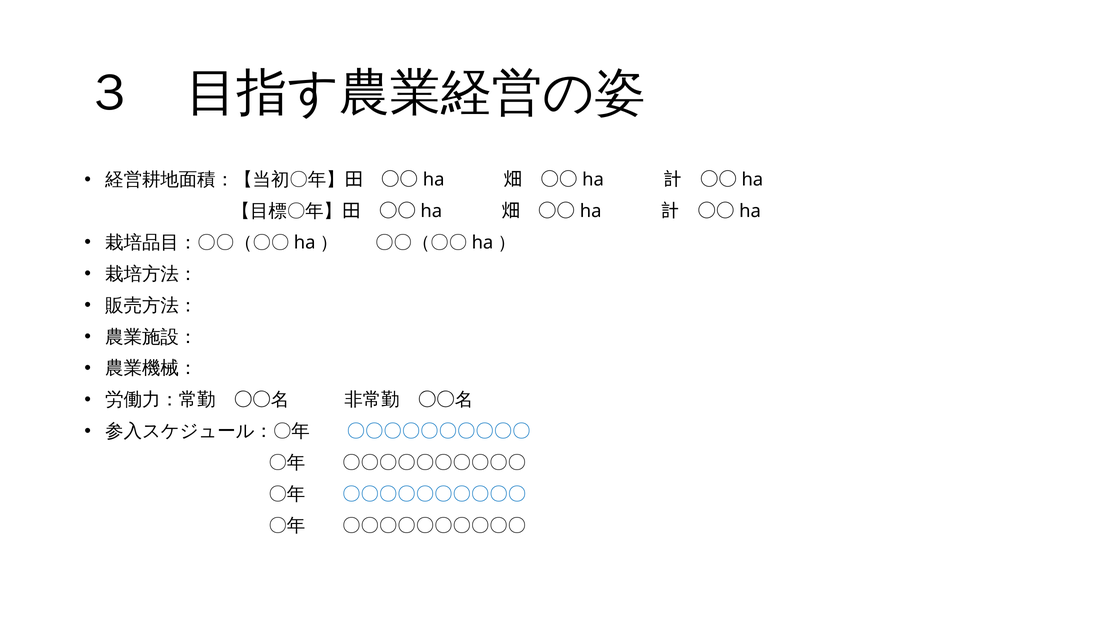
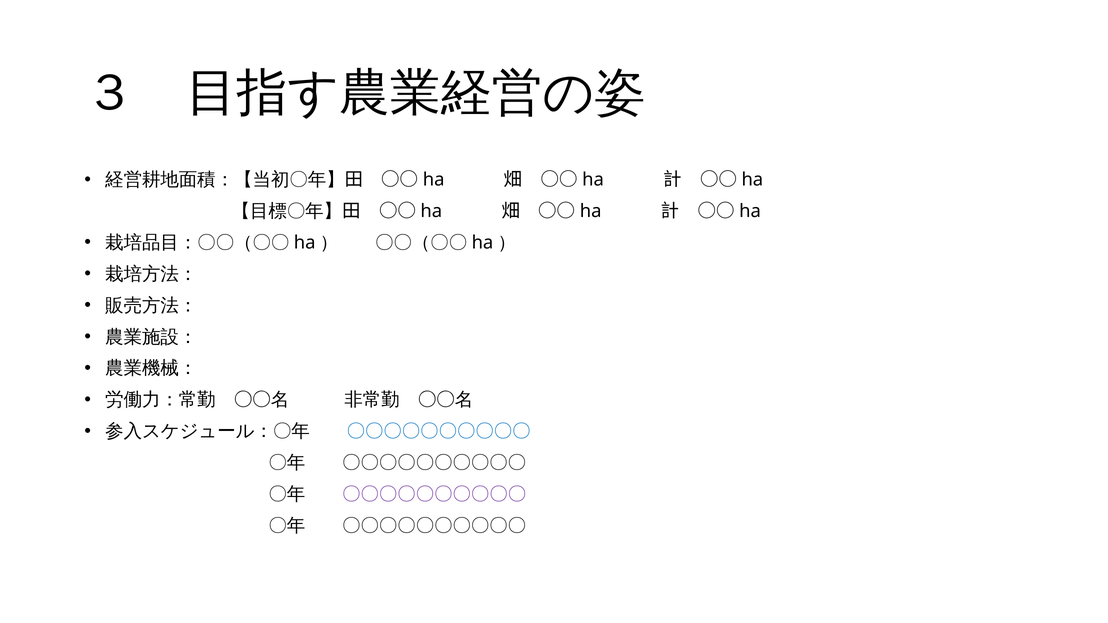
〇〇〇〇〇〇〇〇〇〇 colour: blue -> purple (434, 494)
